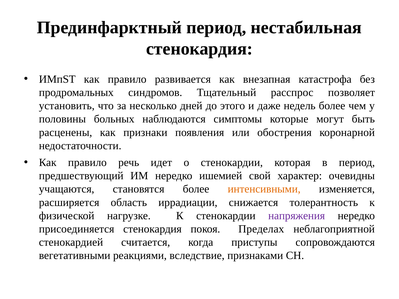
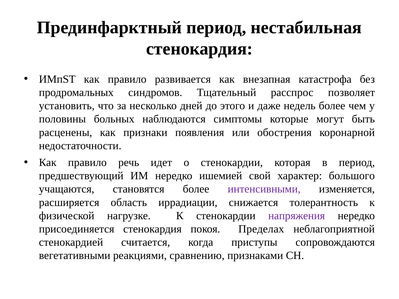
очевидны: очевидны -> большого (352, 176)
интенсивными colour: orange -> purple (264, 189)
вследствие: вследствие -> сравнению (197, 256)
